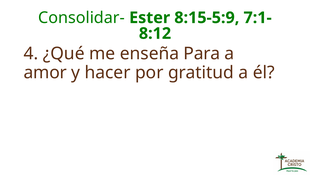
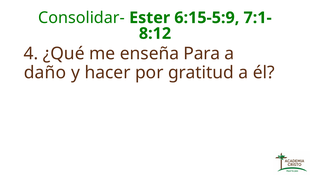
8:15-5:9: 8:15-5:9 -> 6:15-5:9 (207, 18)
amor: amor -> daño (45, 72)
